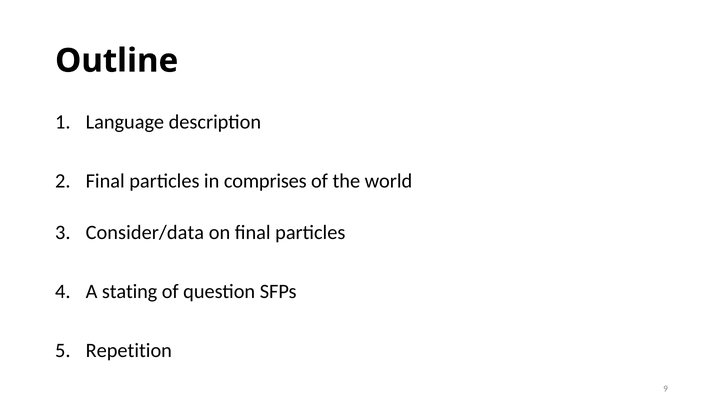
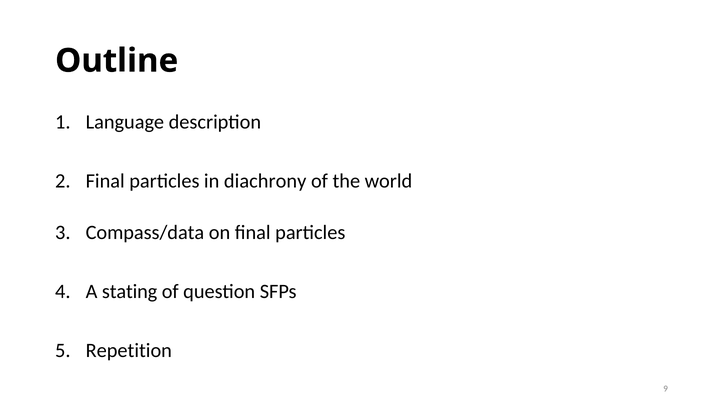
comprises: comprises -> diachrony (265, 181)
Consider/data: Consider/data -> Compass/data (145, 232)
